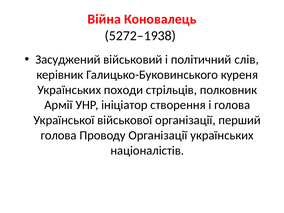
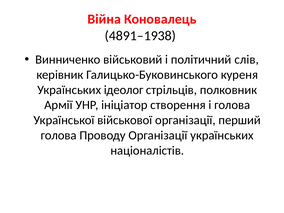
5272–1938: 5272–1938 -> 4891–1938 (140, 36)
Засуджений: Засуджений -> Винниченко (68, 60)
походи: походи -> ідеолог (124, 90)
